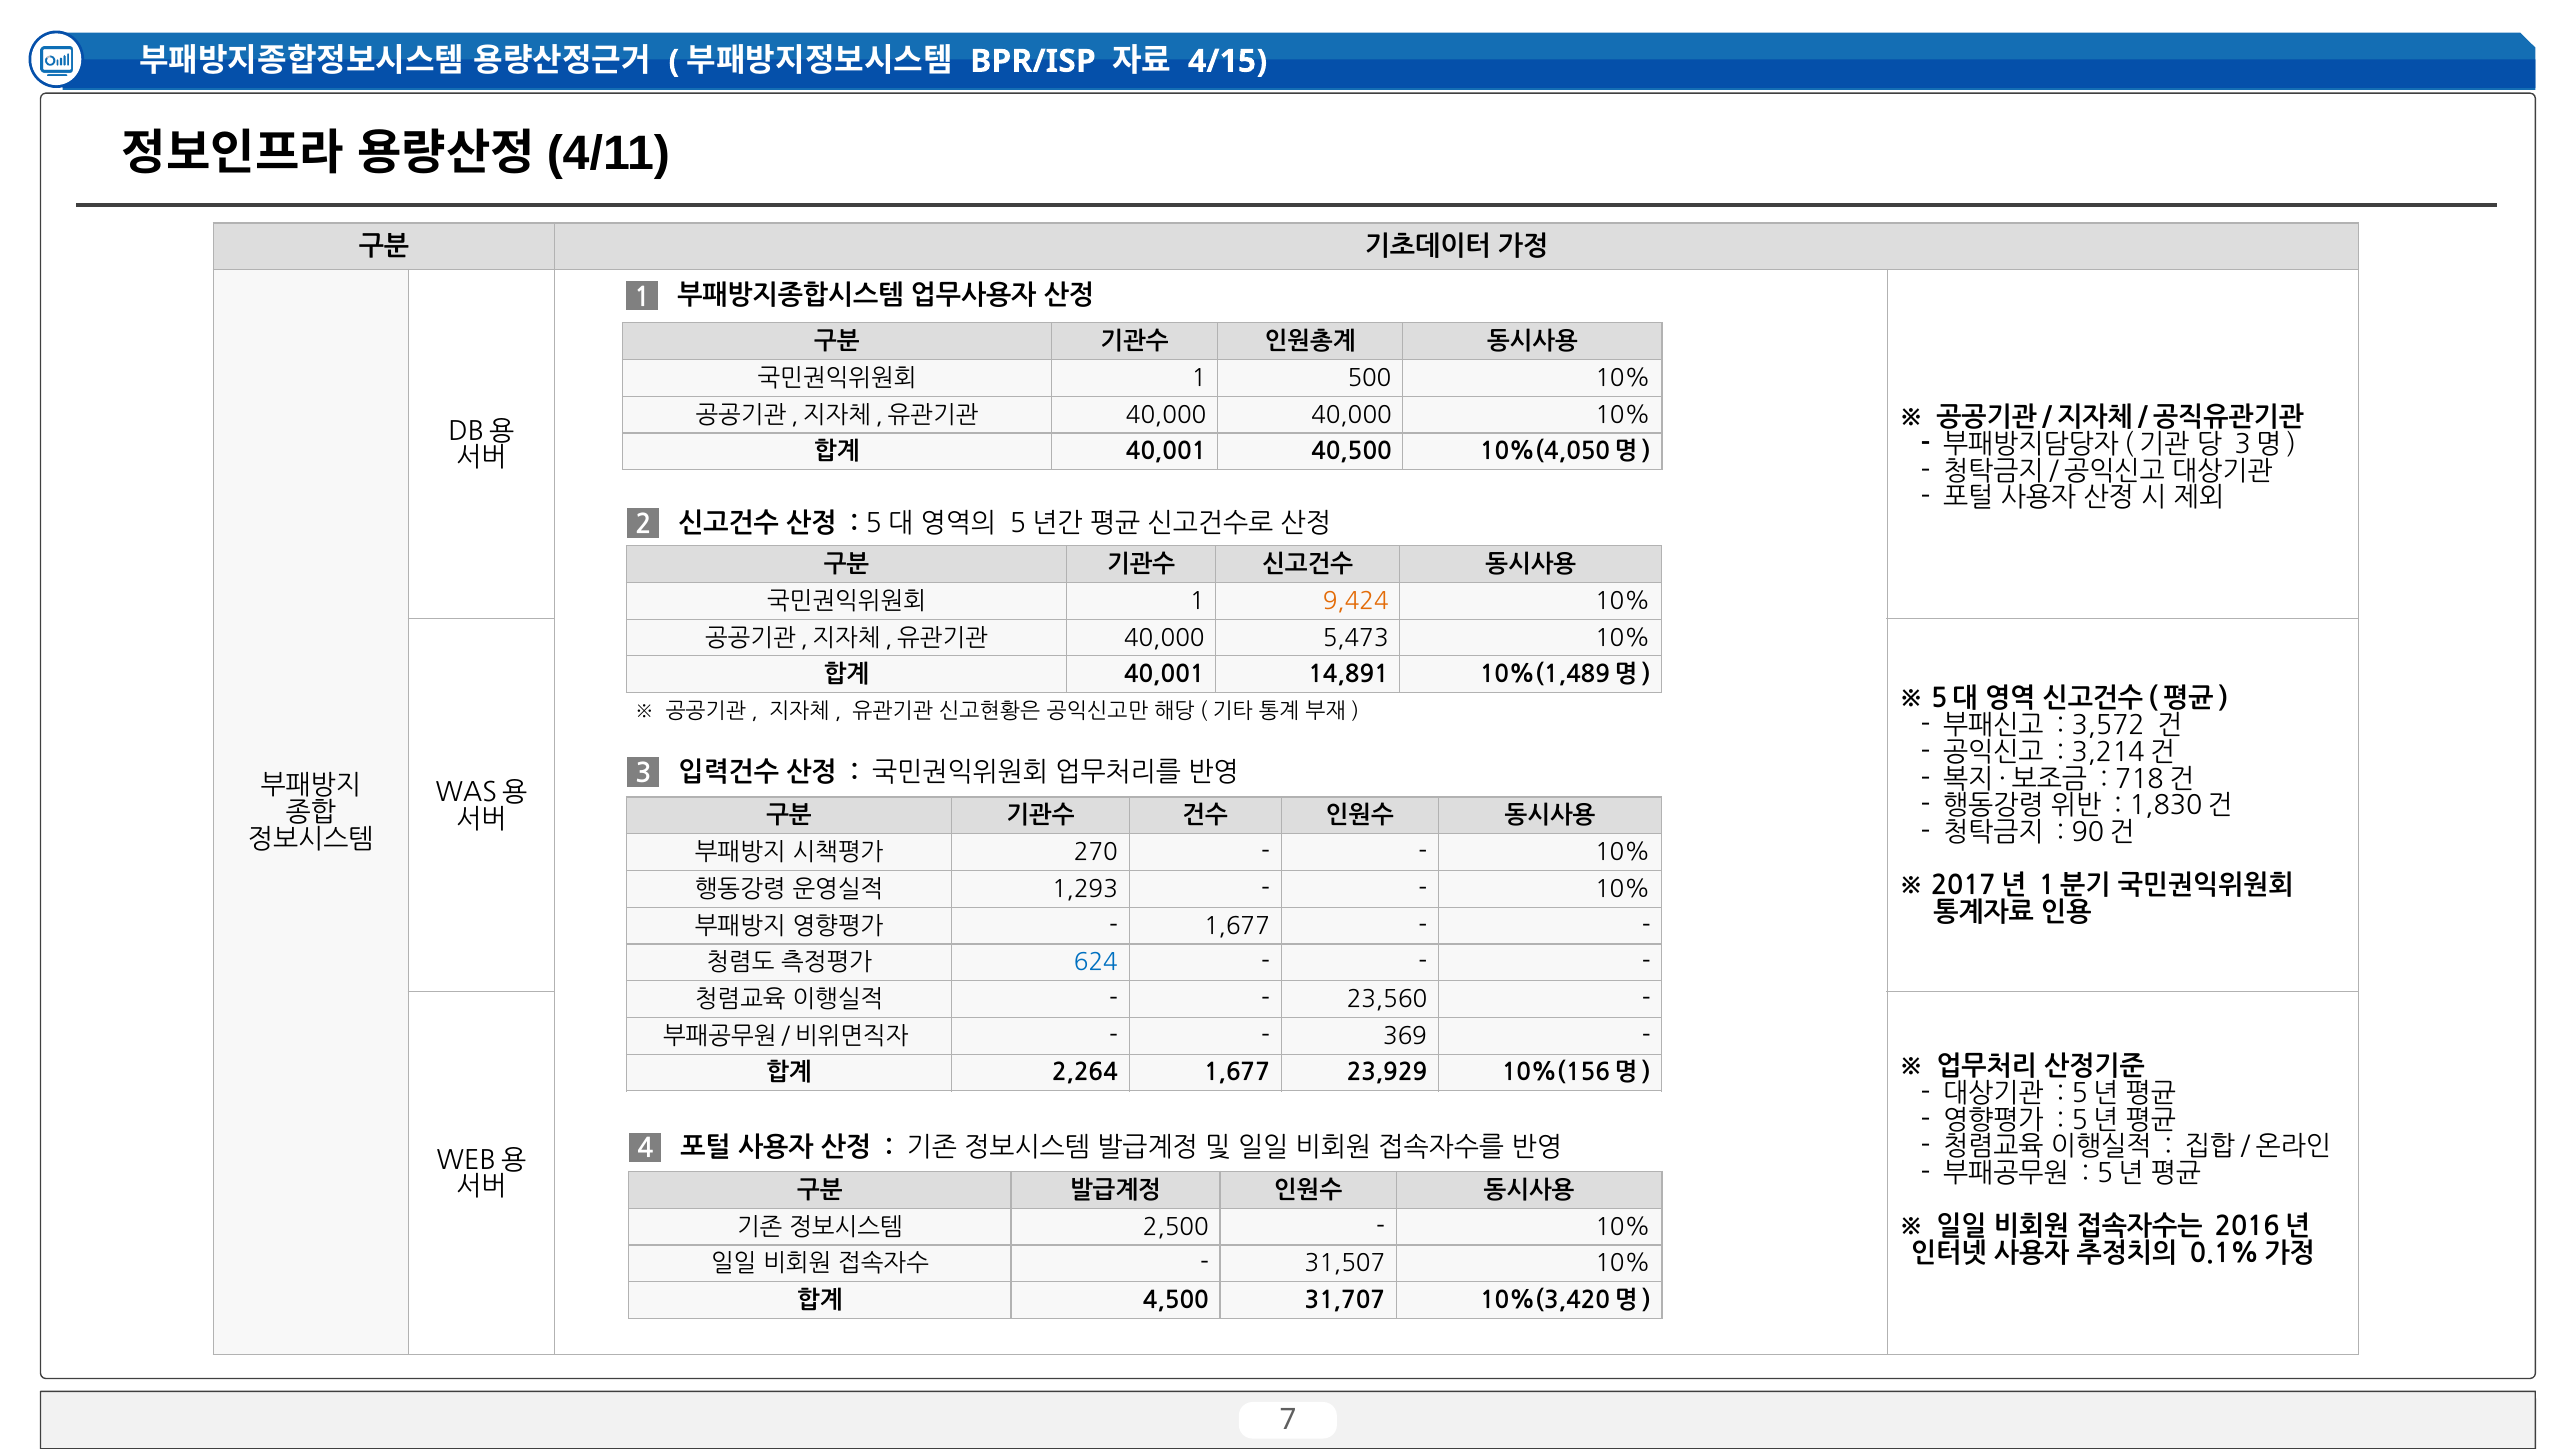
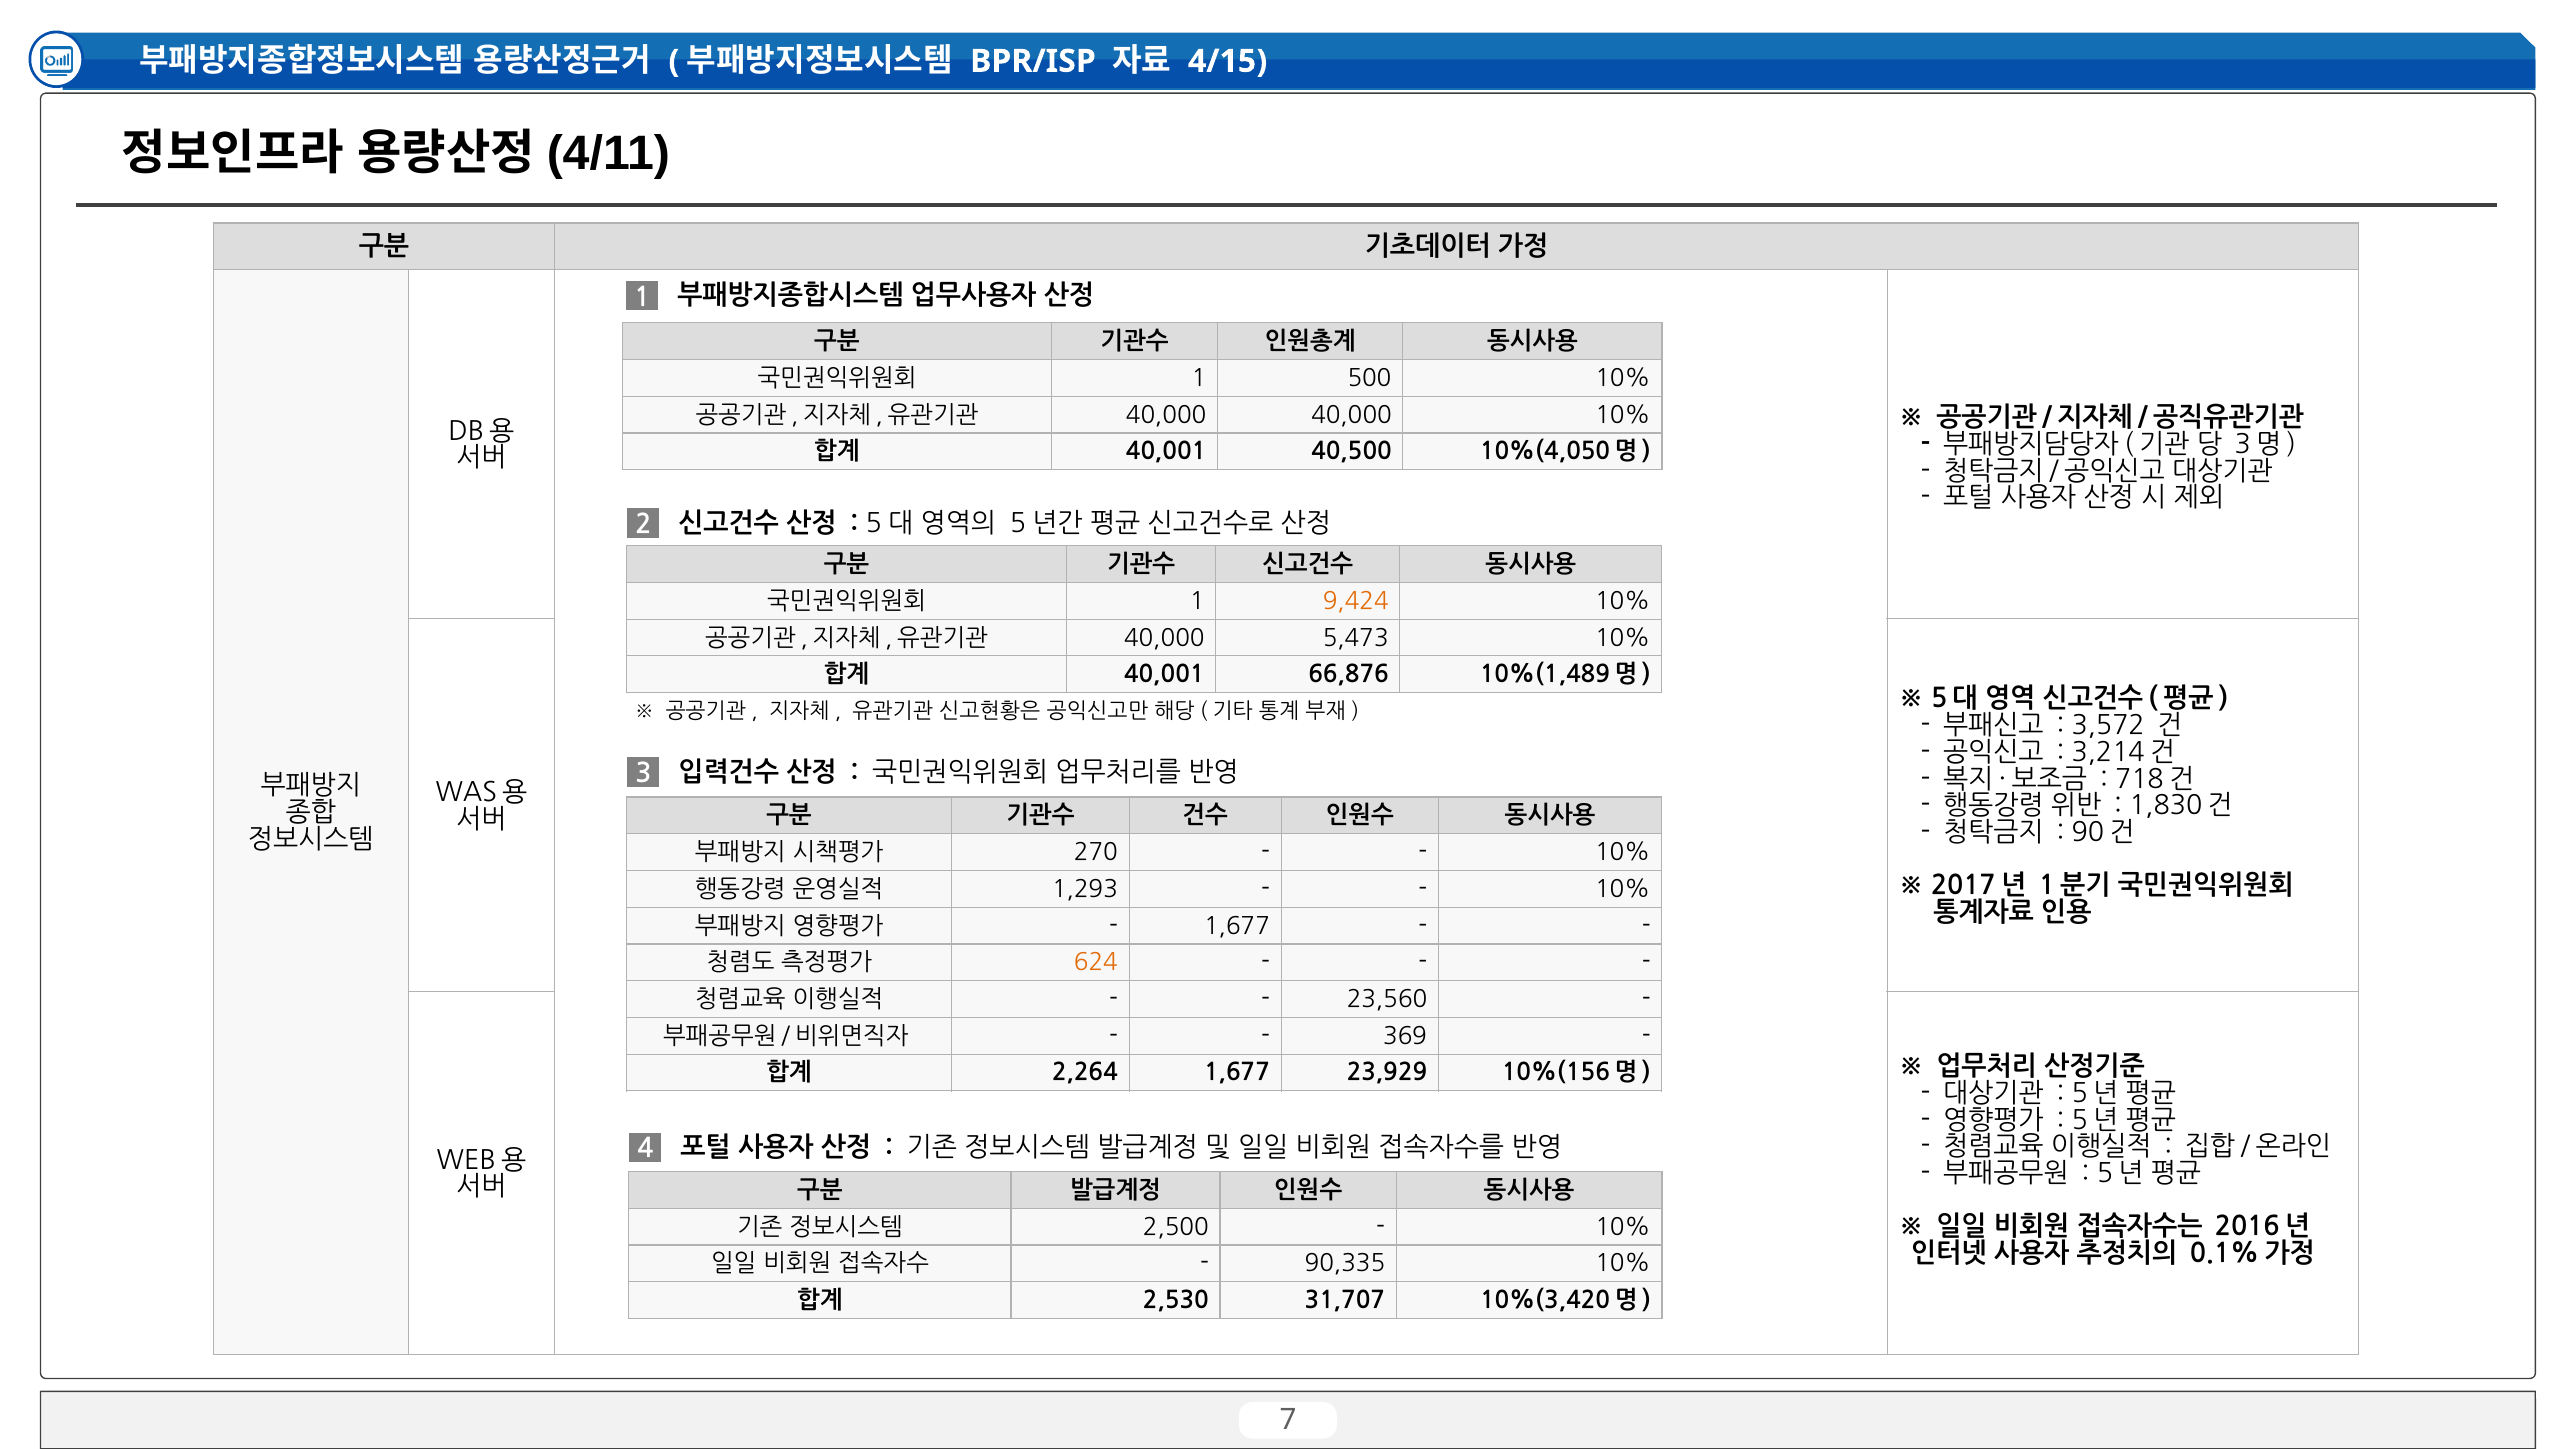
14,891: 14,891 -> 66,876 (1349, 675)
624 colour: blue -> orange (1096, 963)
31,507: 31,507 -> 90,335 (1345, 1264)
4,500: 4,500 -> 2,530 (1176, 1300)
